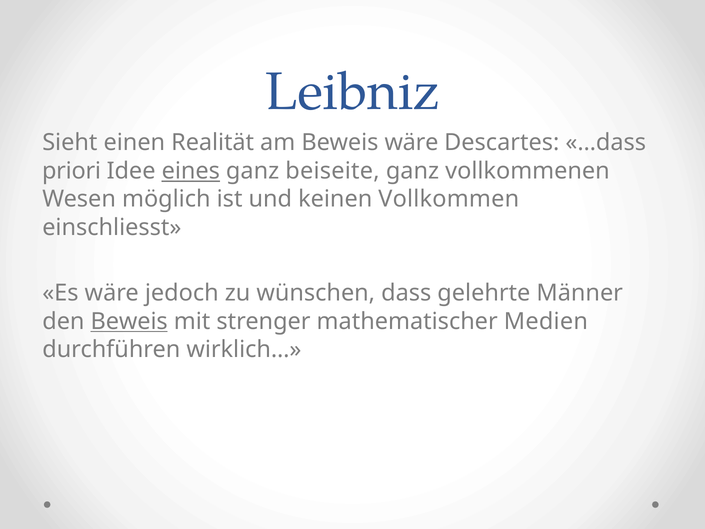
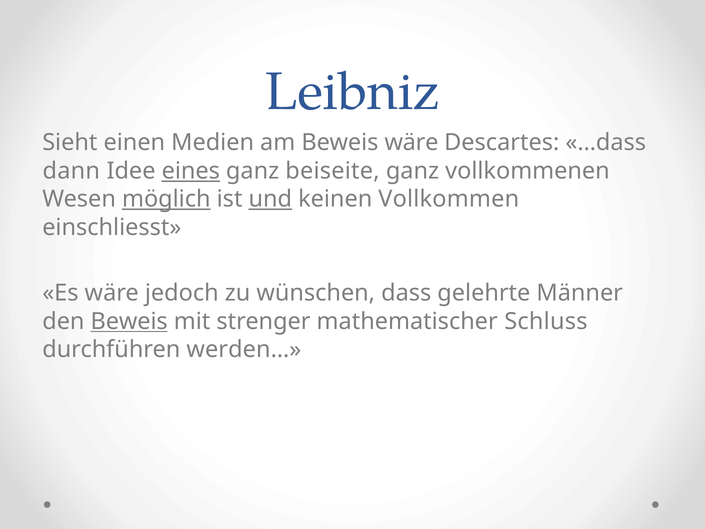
Realität: Realität -> Medien (213, 143)
priori: priori -> dann (71, 171)
möglich underline: none -> present (166, 199)
und underline: none -> present (270, 199)
Medien: Medien -> Schluss (546, 321)
wirklich…: wirklich… -> werden… (244, 349)
